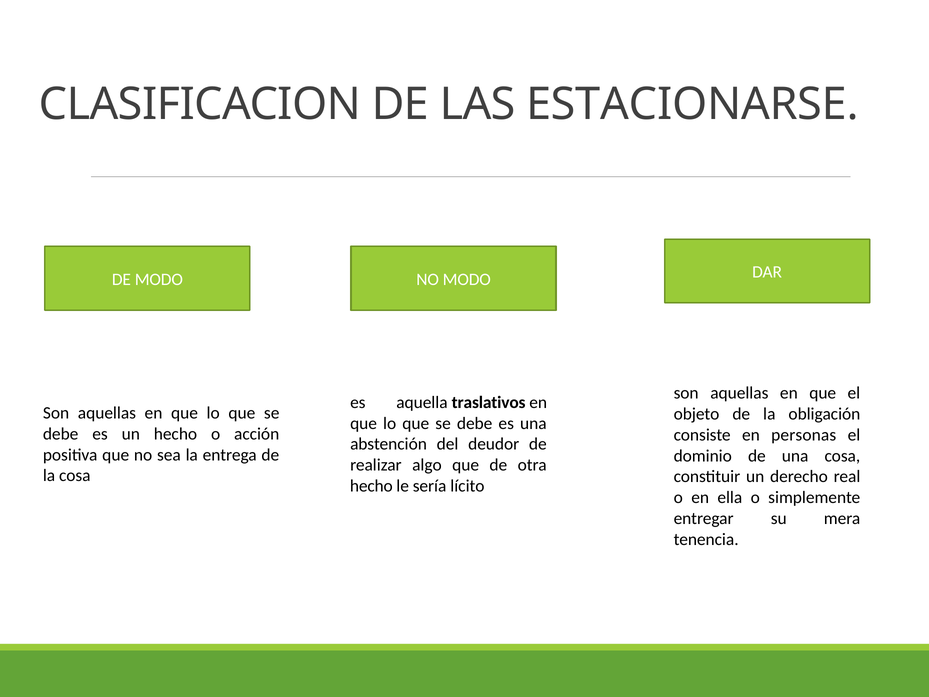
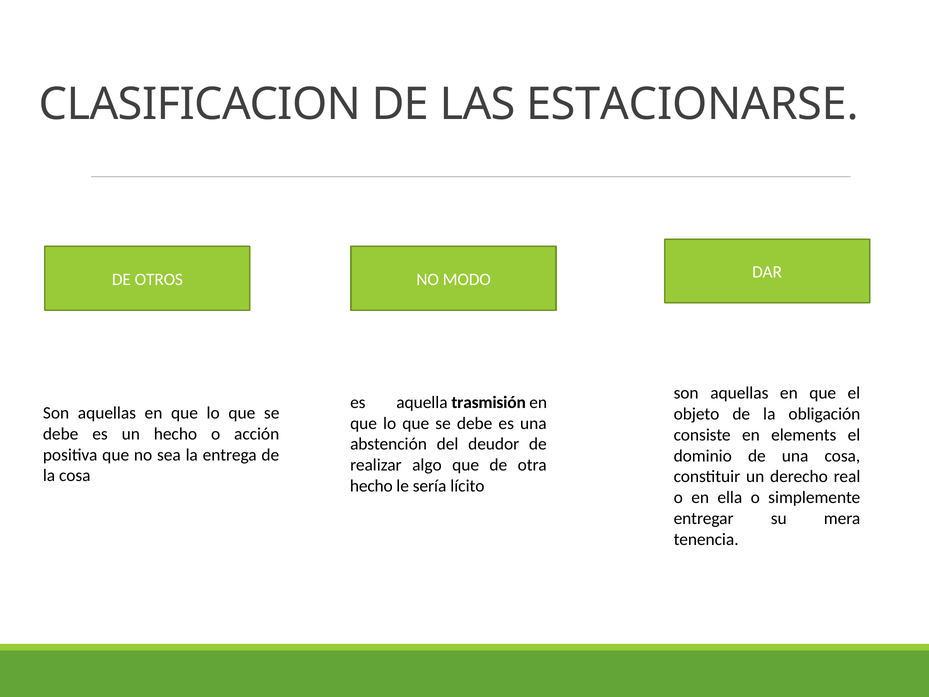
DE MODO: MODO -> OTROS (159, 279)
traslativos: traslativos -> trasmisión (489, 402)
personas: personas -> elements (804, 435)
